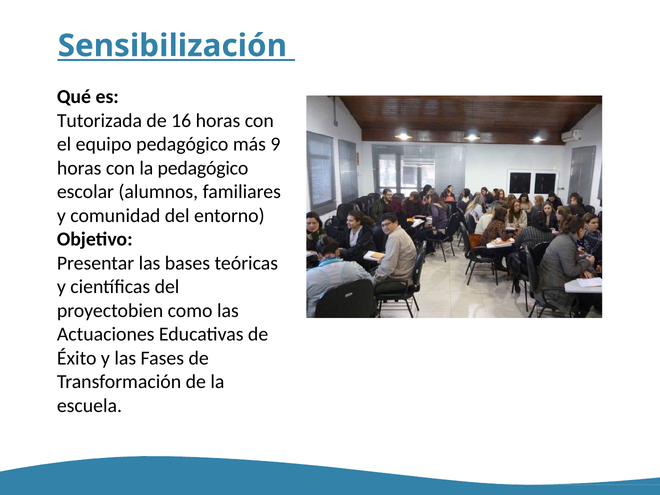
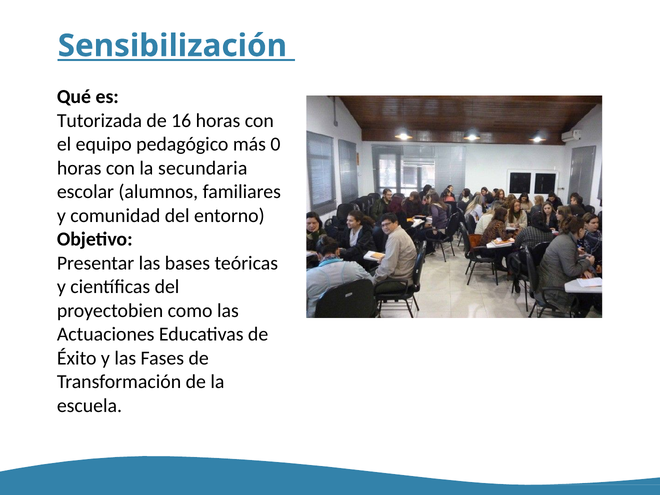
9: 9 -> 0 (275, 144)
la pedagógico: pedagógico -> secundaria (203, 168)
